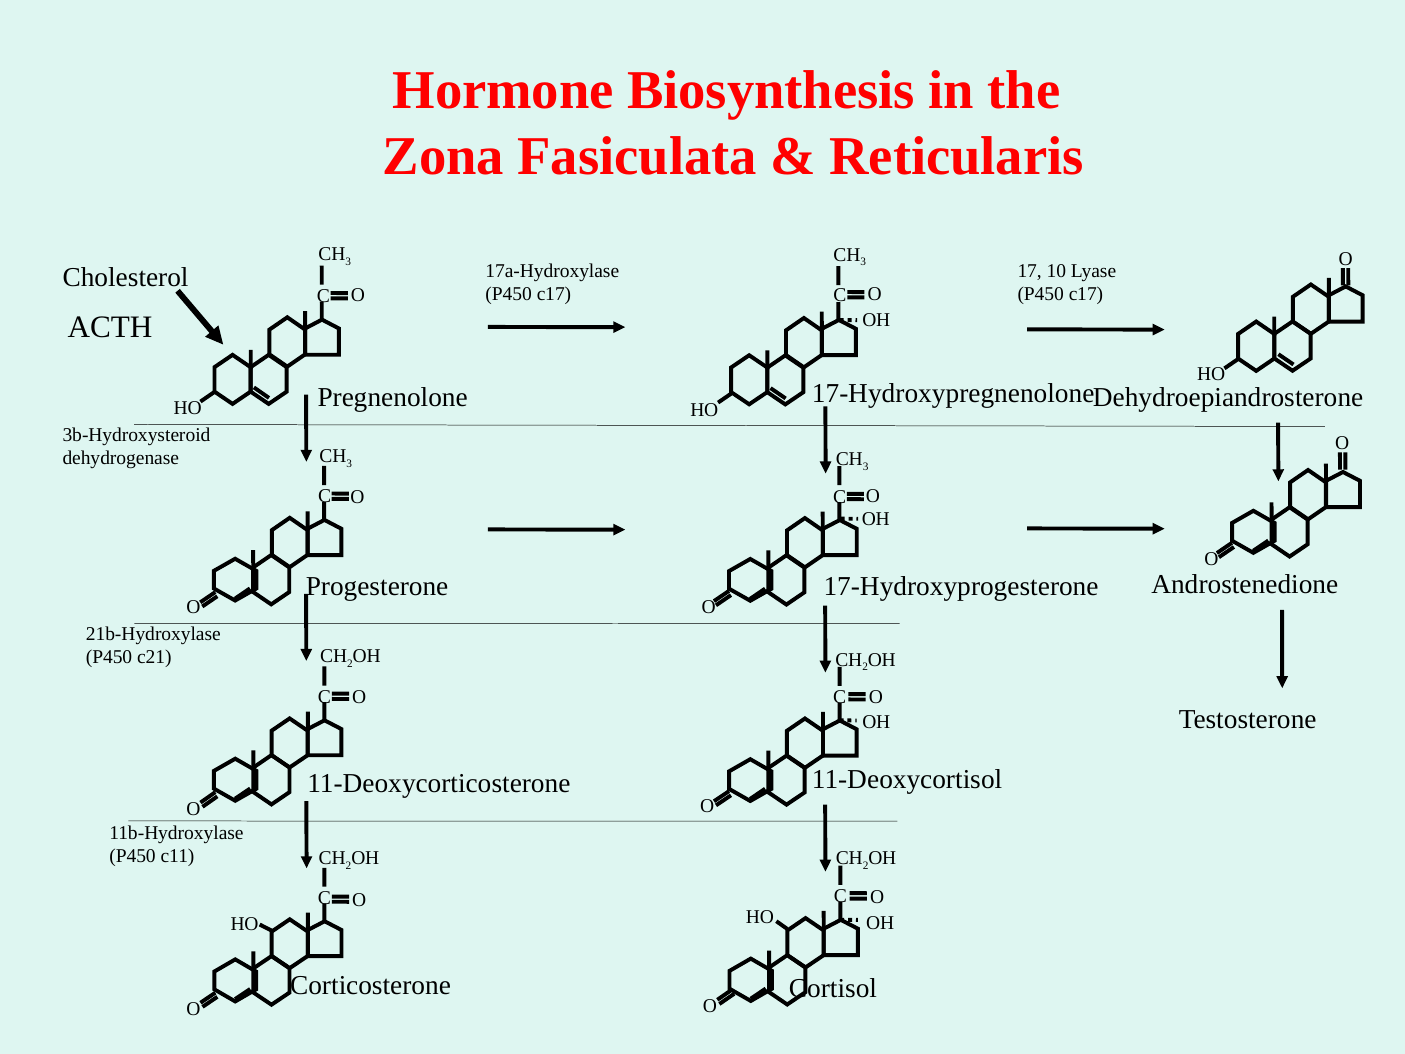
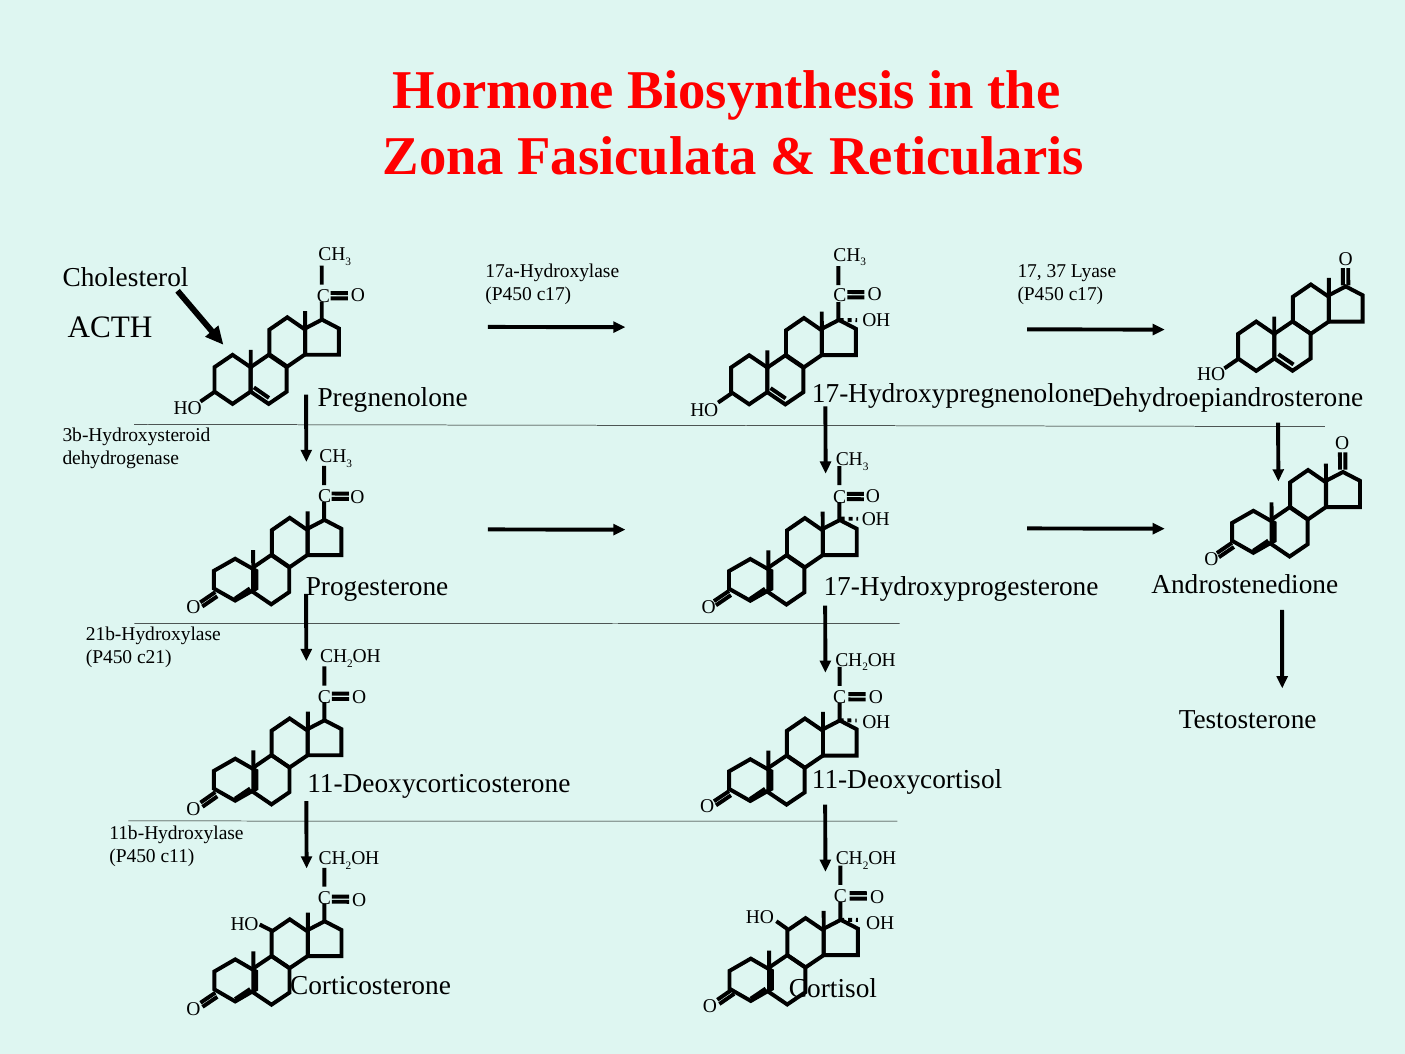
10: 10 -> 37 (1056, 271)
